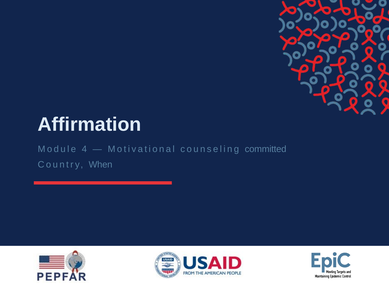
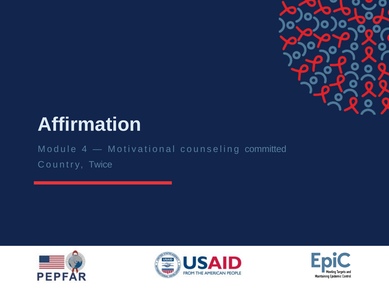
When: When -> Twice (101, 164)
